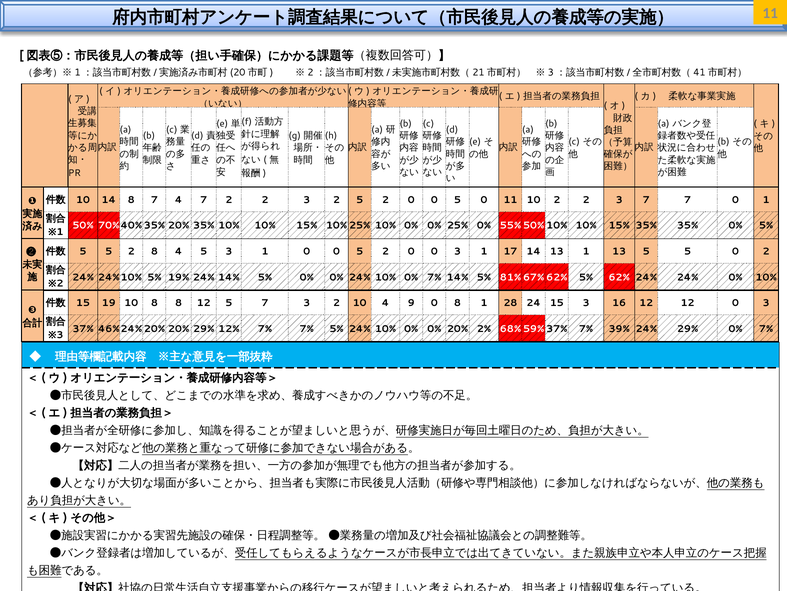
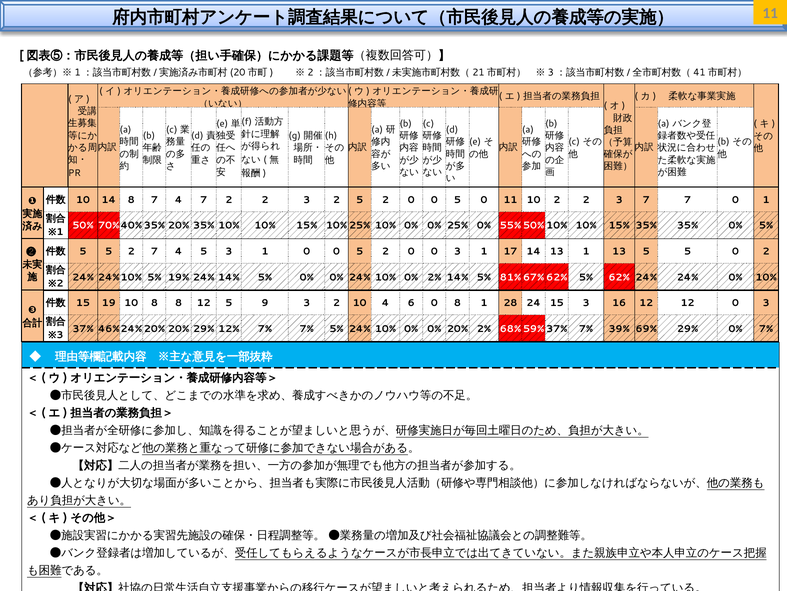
2 8: 8 -> 7 (154, 251)
10% 0% 7%: 7% -> 2% (434, 277)
5 7: 7 -> 9 (265, 303)
9: 9 -> 6 (411, 303)
39% 24%: 24% -> 69% (646, 328)
